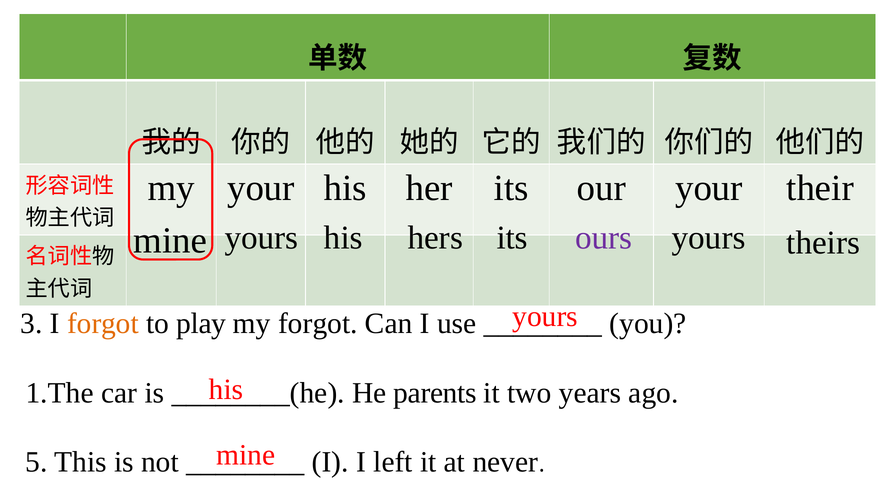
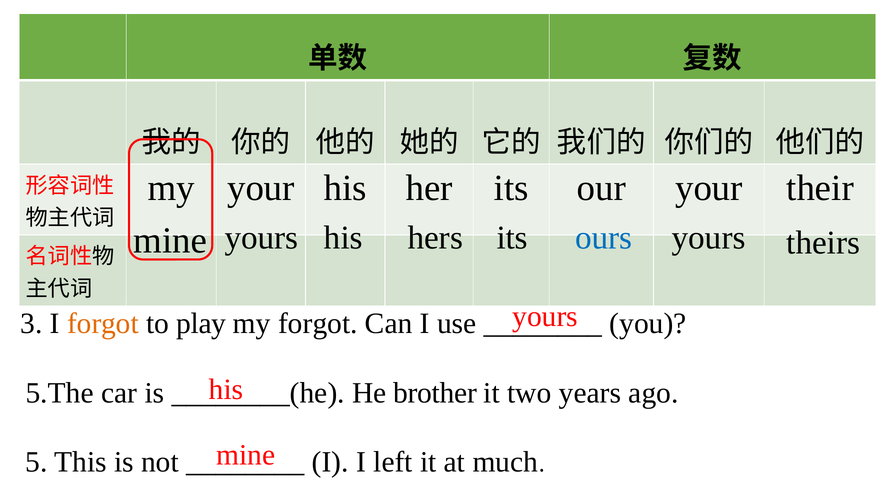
ours colour: purple -> blue (604, 238)
1.The: 1.The -> 5.The (60, 393)
parents: parents -> brother (435, 393)
never: never -> much (505, 463)
